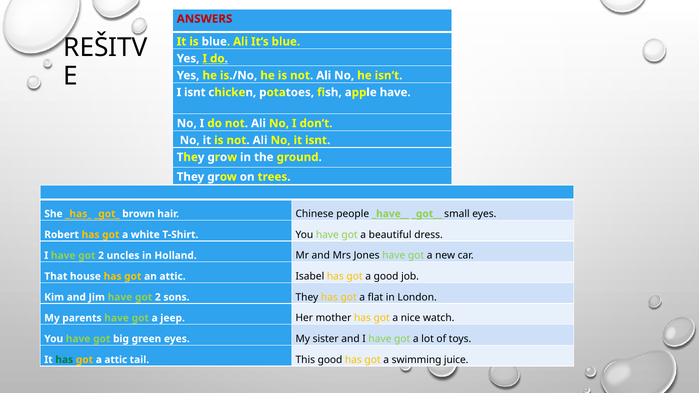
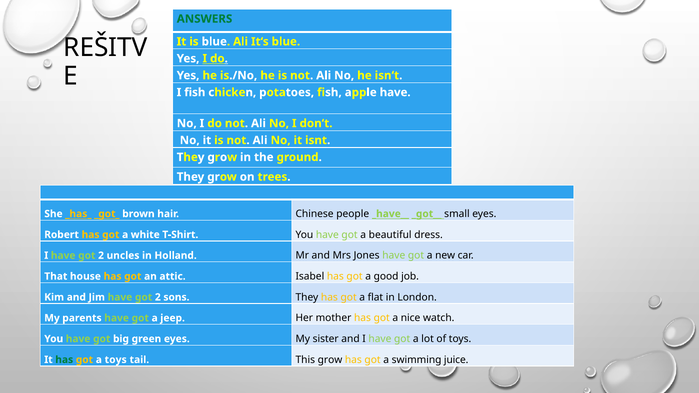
ANSWERS colour: red -> green (205, 19)
I isnt: isnt -> fish (195, 92)
a attic: attic -> toys (116, 360)
This good: good -> grow (330, 360)
